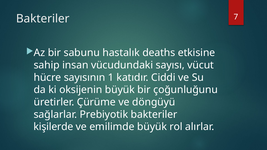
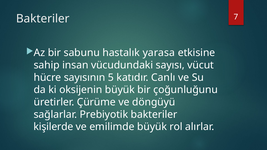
deaths: deaths -> yarasa (159, 53)
1: 1 -> 5 (111, 78)
Ciddi: Ciddi -> Canlı (163, 78)
